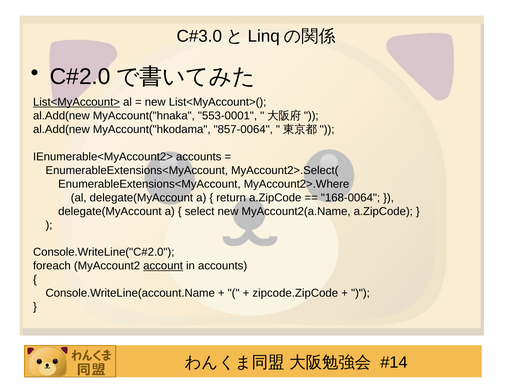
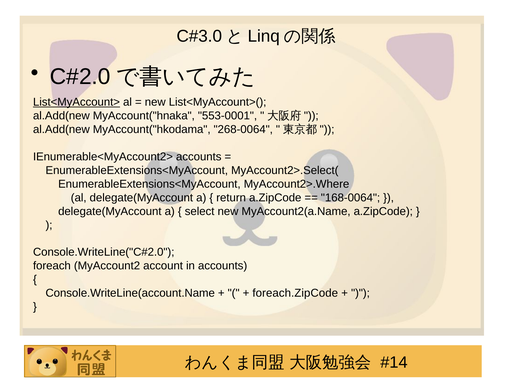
857-0064: 857-0064 -> 268-0064 (243, 129)
account underline: present -> none (163, 266)
zipcode.ZipCode: zipcode.ZipCode -> foreach.ZipCode (295, 293)
